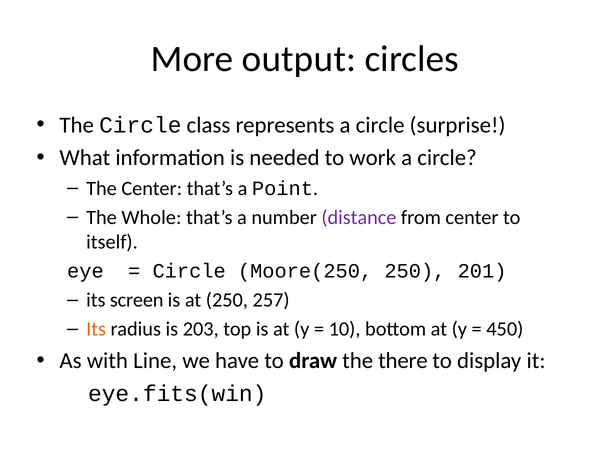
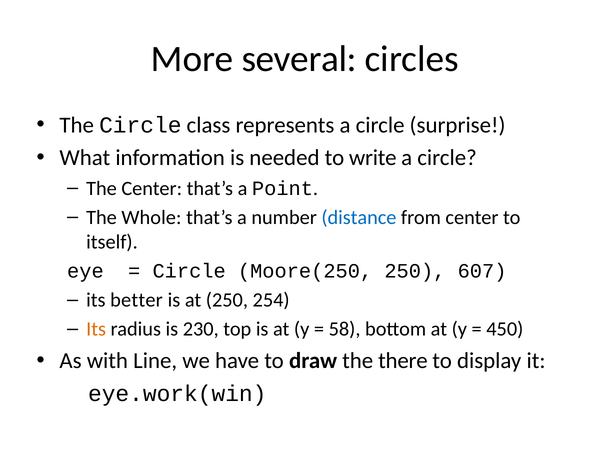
output: output -> several (299, 59)
work: work -> write (373, 158)
distance colour: purple -> blue (359, 218)
201: 201 -> 607 (482, 271)
screen: screen -> better (137, 300)
257: 257 -> 254 (271, 300)
203: 203 -> 230 (201, 330)
10: 10 -> 58 (345, 330)
eye.fits(win: eye.fits(win -> eye.work(win (177, 394)
